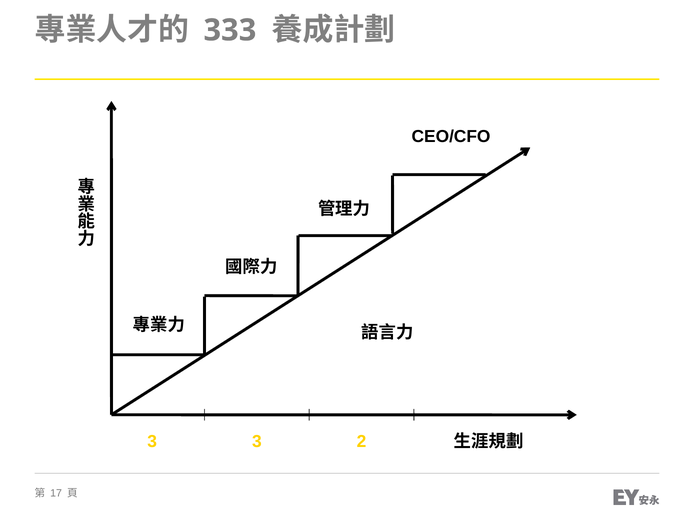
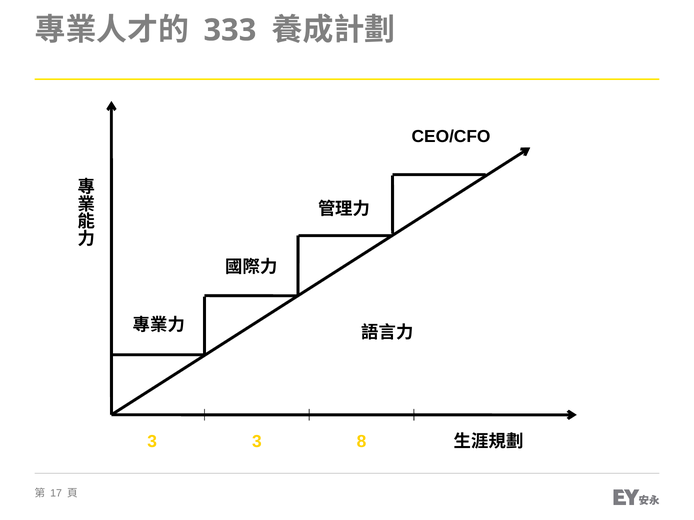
2: 2 -> 8 (362, 442)
